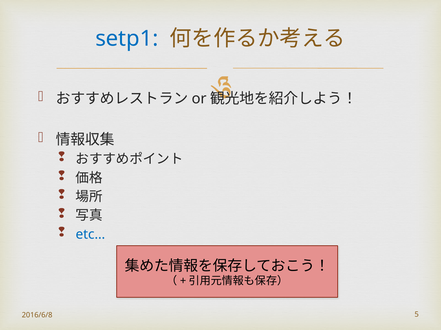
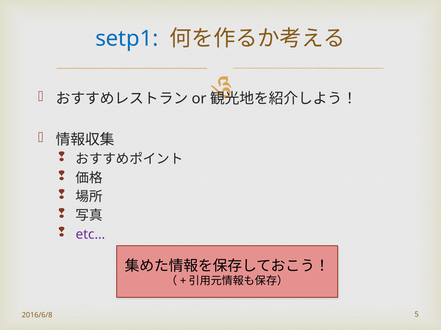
etc… colour: blue -> purple (90, 235)
